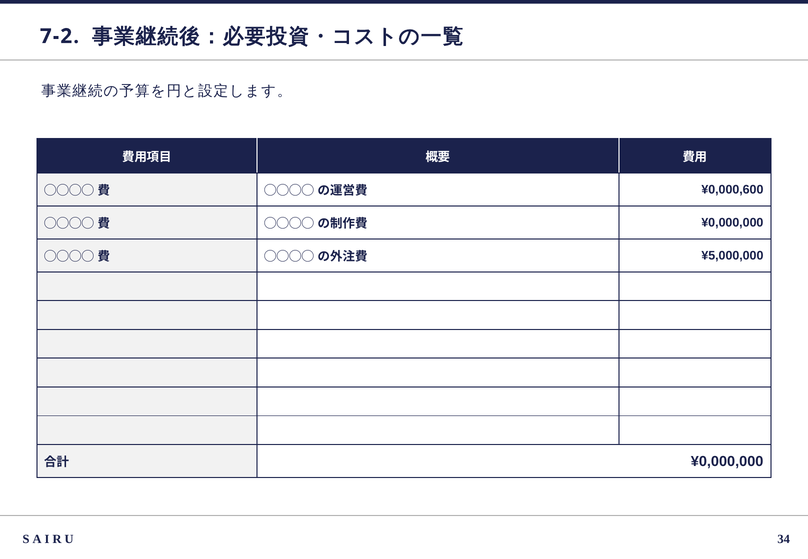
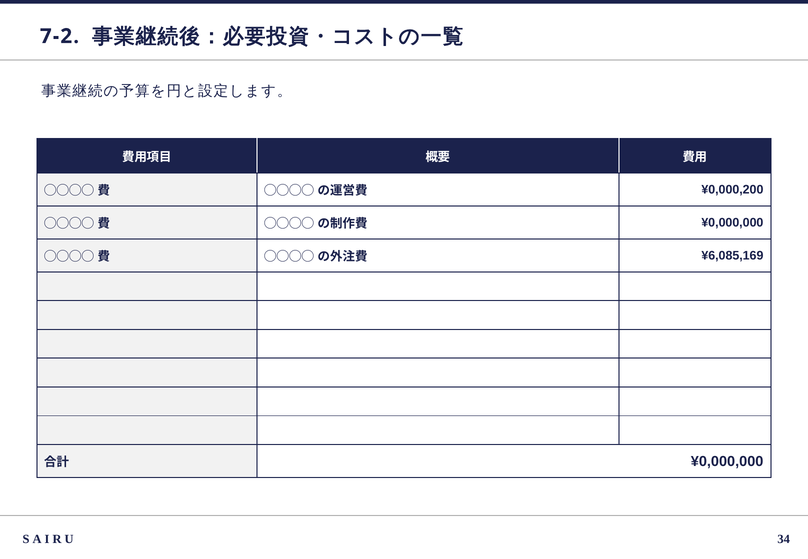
¥0,000,600: ¥0,000,600 -> ¥0,000,200 (732, 190)
¥5,000,000: ¥5,000,000 -> ¥6,085,169 (732, 256)
